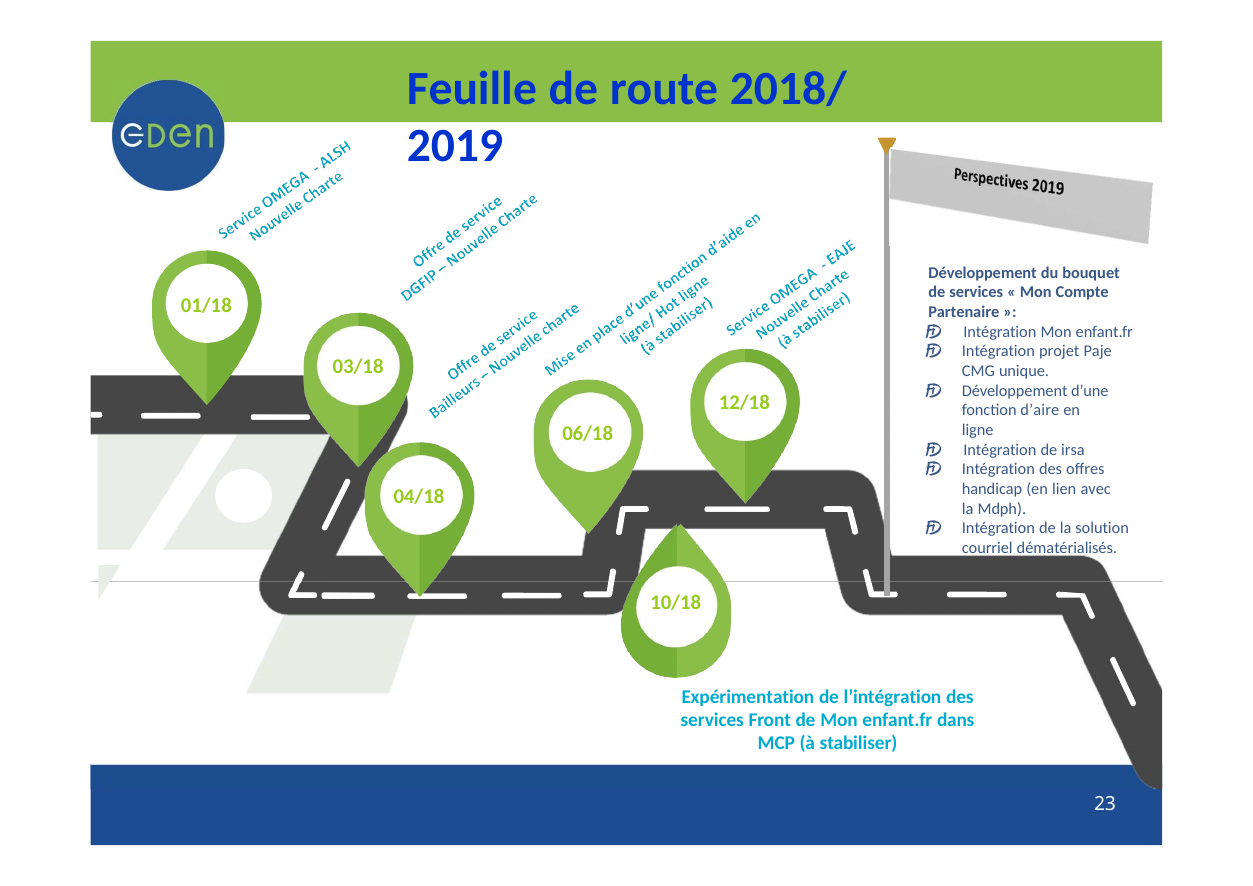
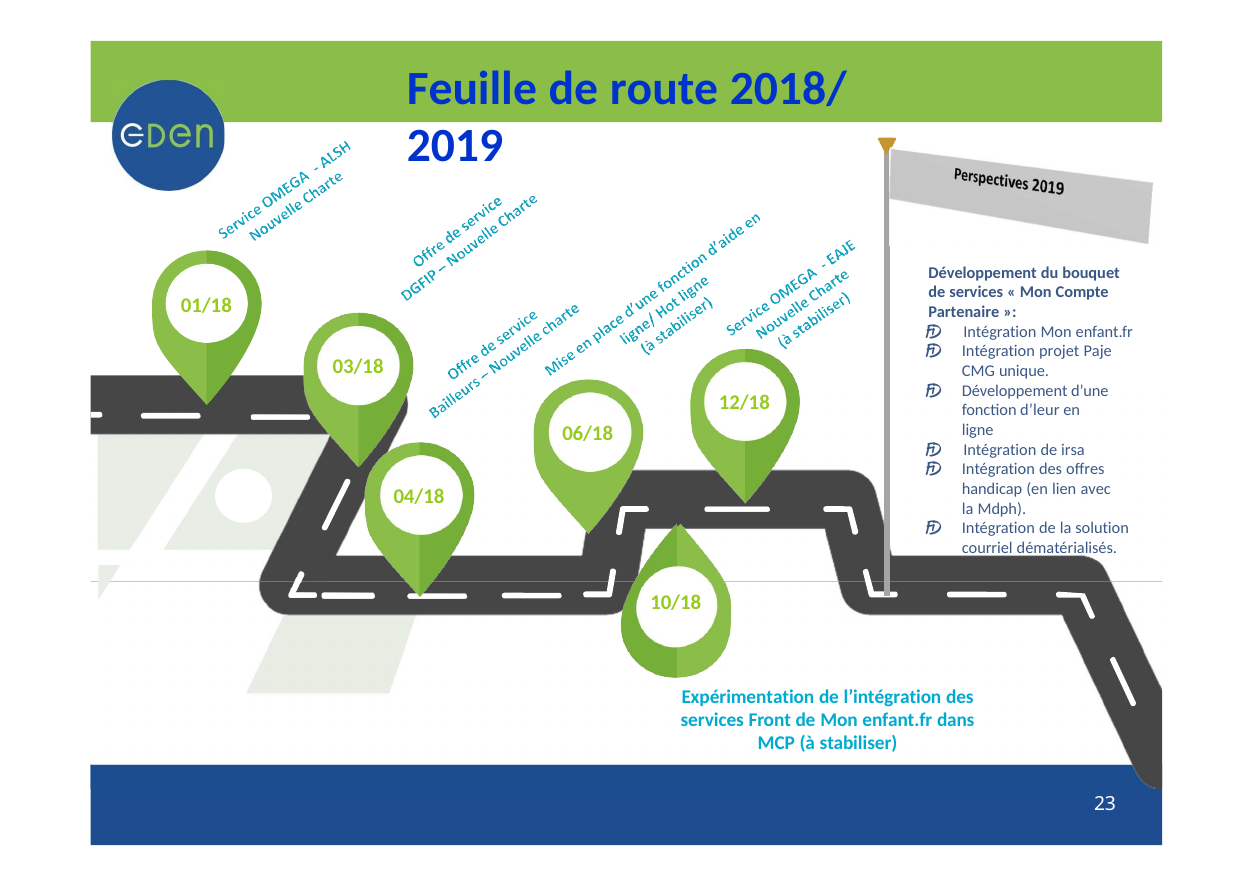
d’aire: d’aire -> d’leur (1040, 410)
